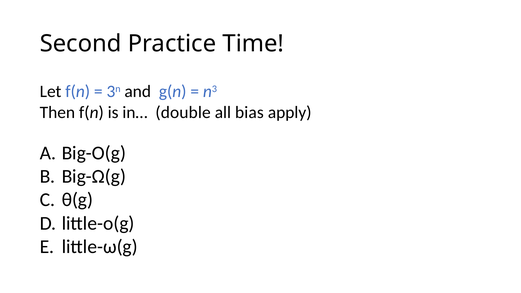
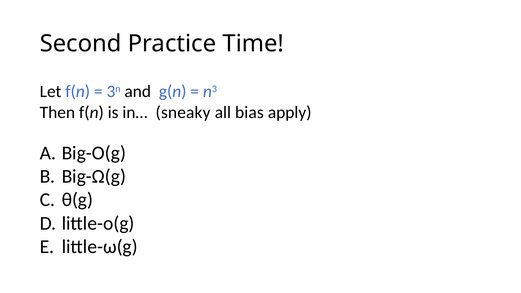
double: double -> sneaky (183, 112)
